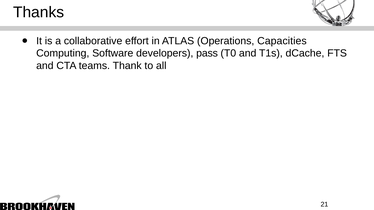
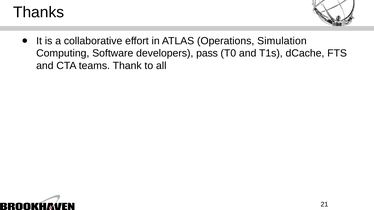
Capacities: Capacities -> Simulation (282, 41)
